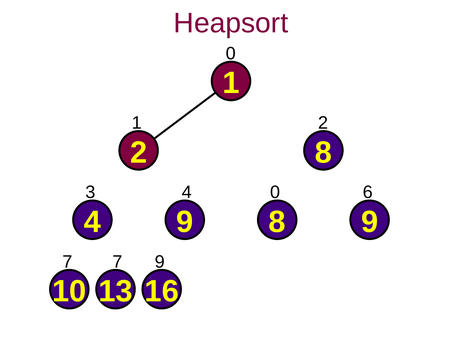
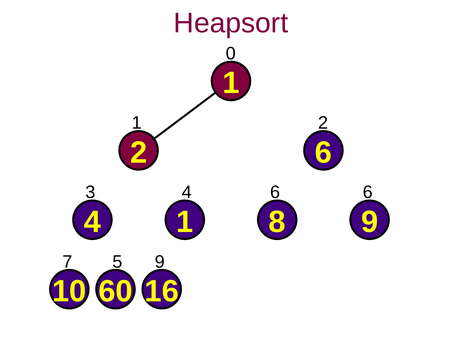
2 8: 8 -> 6 (323, 152)
4 0: 0 -> 6 (275, 192)
4 9: 9 -> 1 (185, 222)
7 7: 7 -> 5 (117, 261)
13: 13 -> 60 (115, 291)
